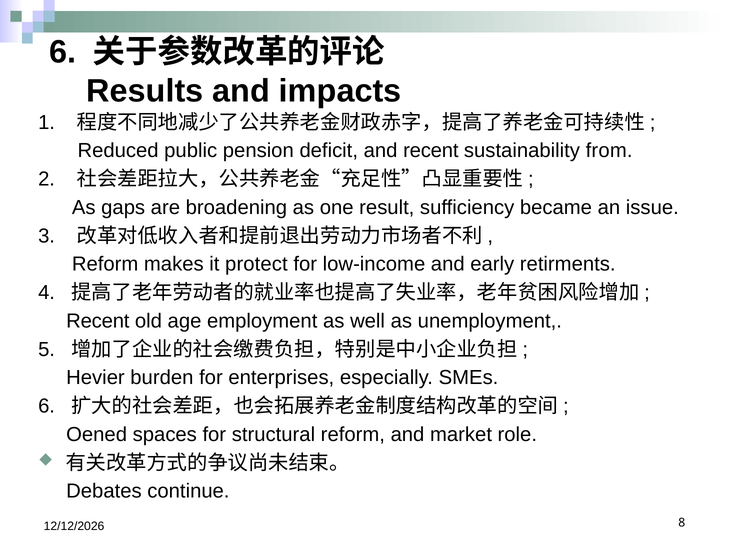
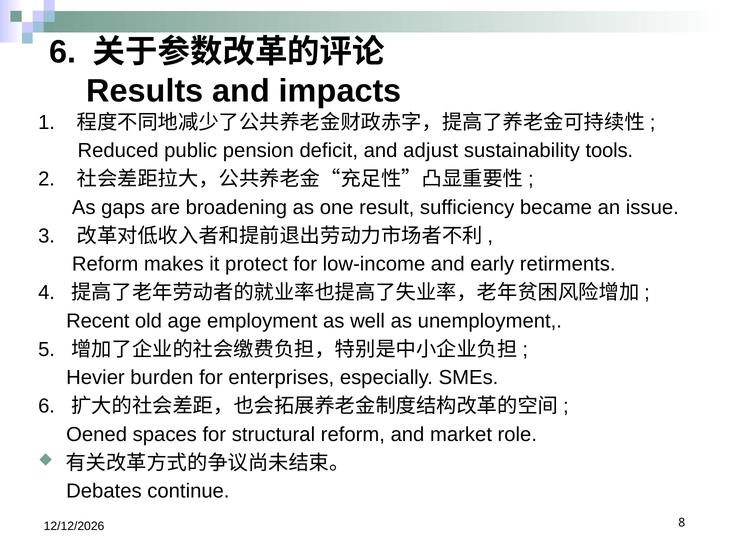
and recent: recent -> adjust (431, 151)
from: from -> tools (609, 151)
